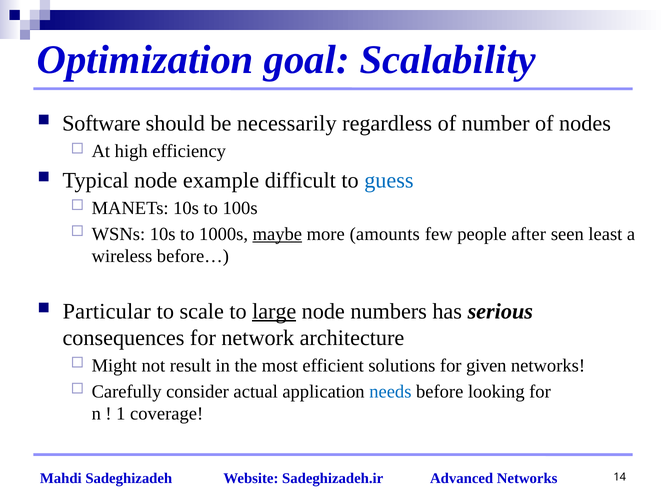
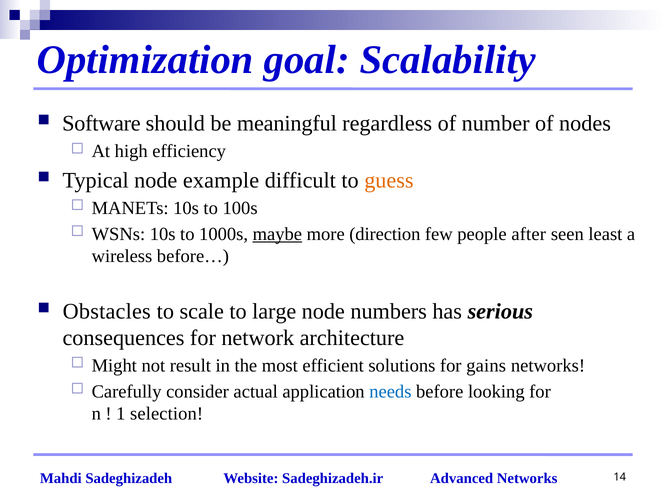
necessarily: necessarily -> meaningful (287, 124)
guess colour: blue -> orange (389, 181)
amounts: amounts -> direction (385, 234)
Particular: Particular -> Obstacles (107, 312)
large underline: present -> none (274, 312)
given: given -> gains (486, 366)
coverage: coverage -> selection (167, 414)
